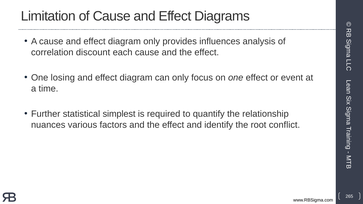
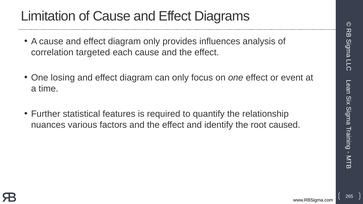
discount: discount -> targeted (93, 52)
simplest: simplest -> features (119, 114)
conflict: conflict -> caused (285, 125)
